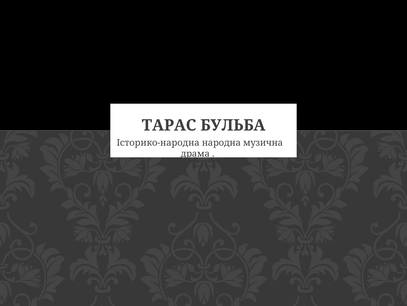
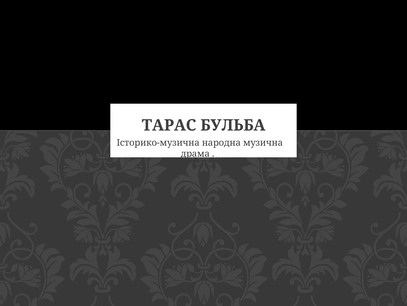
Історико-народна: Історико-народна -> Історико-музична (158, 143)
